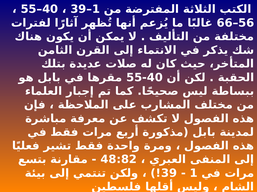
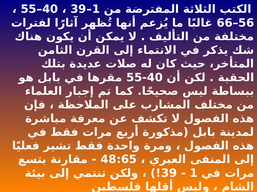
48:82: 48:82 -> 48:65 (119, 160)
